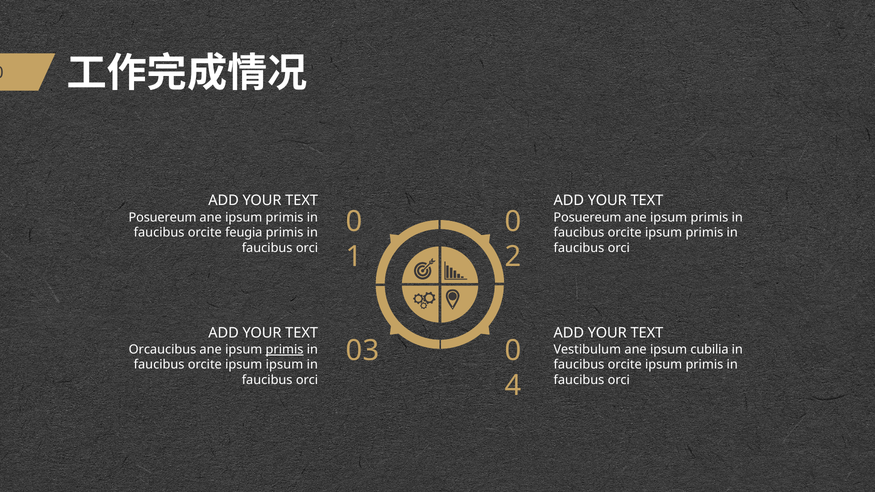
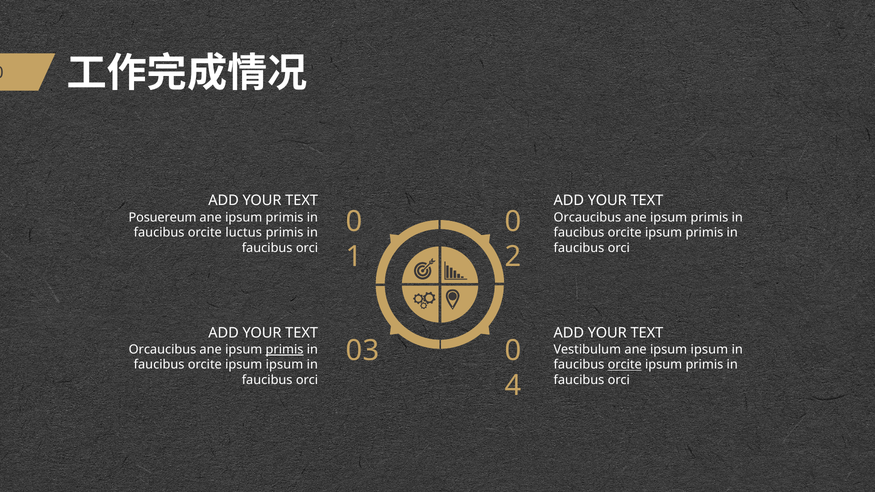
Posuereum: Posuereum -> Orcaucibus (587, 217)
feugia: feugia -> luctus (244, 233)
ane ipsum cubilia: cubilia -> ipsum (709, 350)
orcite underline: none -> present (625, 365)
